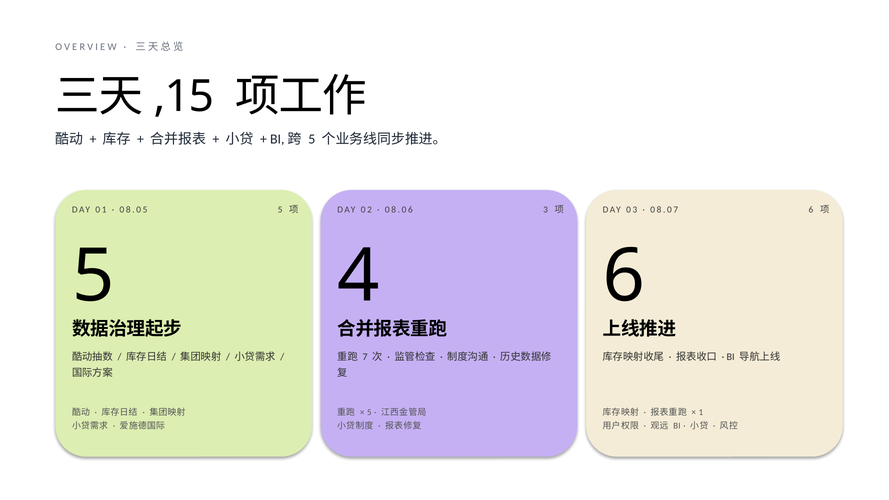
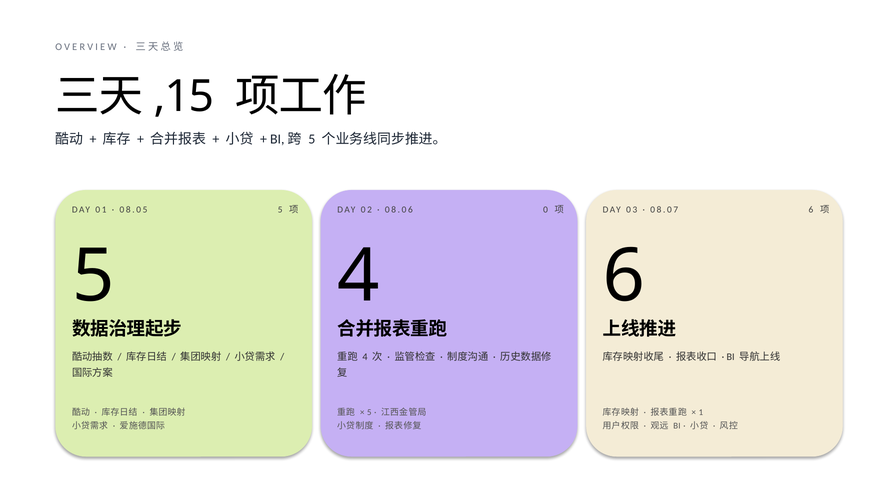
3: 3 -> 0 (546, 210)
7: 7 -> 4 (365, 357)
